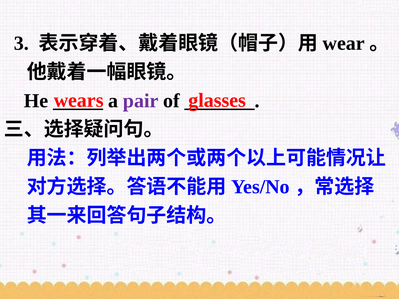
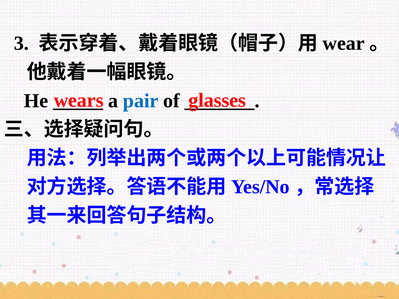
pair colour: purple -> blue (141, 101)
